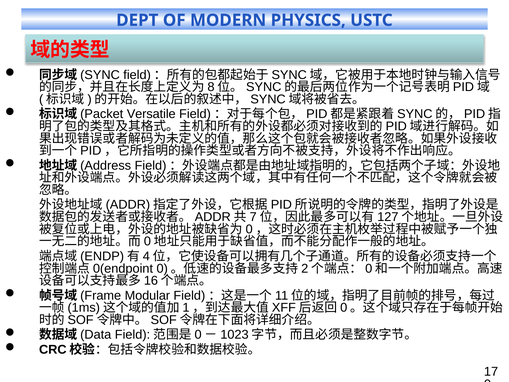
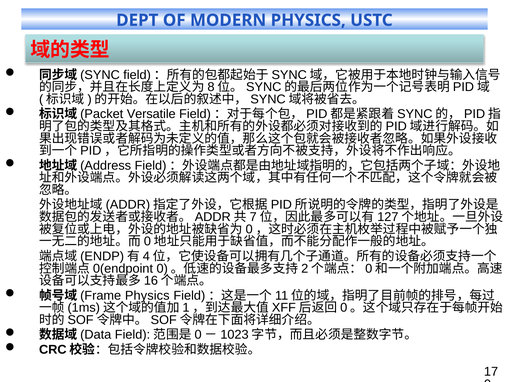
Modular: Modular -> Physics (147, 295)
